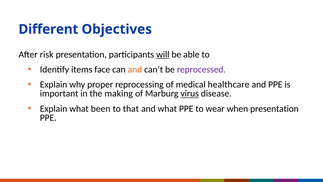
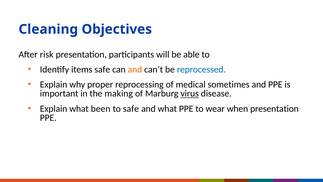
Different: Different -> Cleaning (48, 29)
will underline: present -> none (163, 54)
items face: face -> safe (102, 69)
reprocessed colour: purple -> blue (201, 69)
healthcare: healthcare -> sometimes (229, 84)
to that: that -> safe (131, 108)
